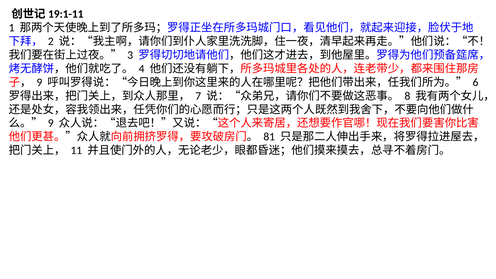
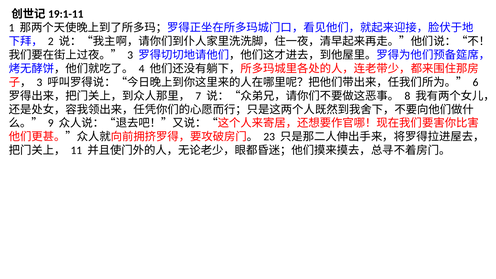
9: 9 -> 3 (39, 82)
81: 81 -> 23 (269, 137)
